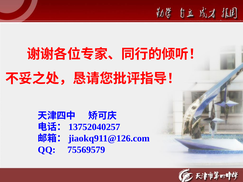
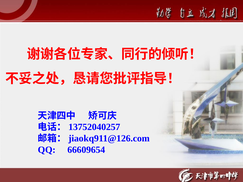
75569579: 75569579 -> 66609654 (86, 150)
